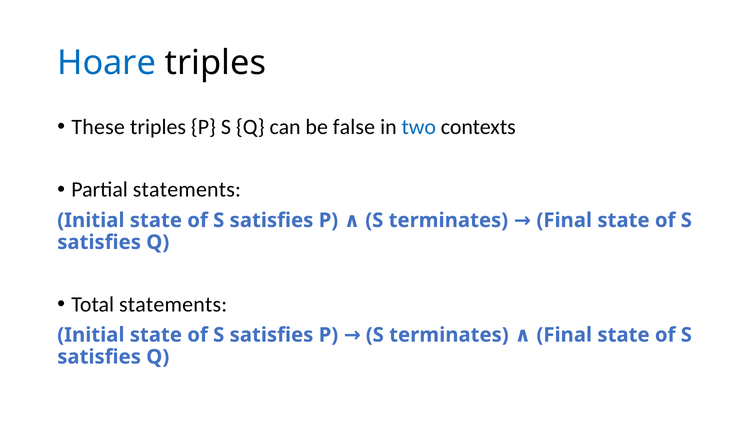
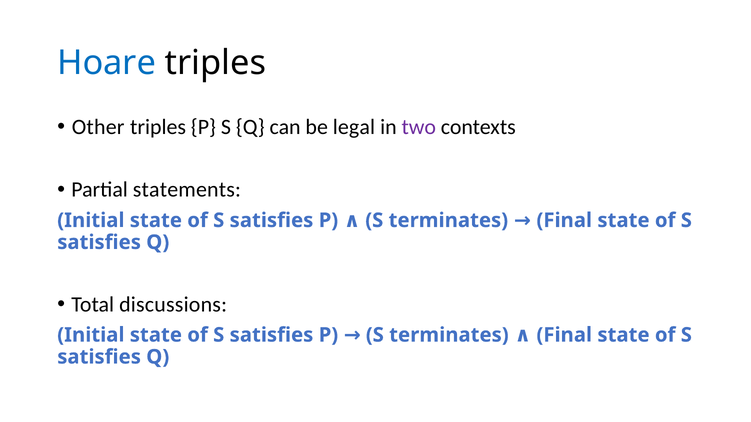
These: These -> Other (98, 127)
false: false -> legal (354, 127)
two colour: blue -> purple (419, 127)
Total statements: statements -> discussions (173, 305)
